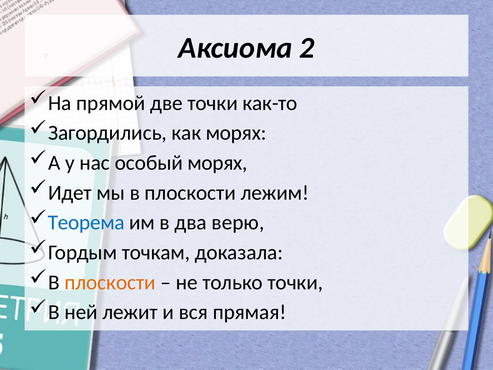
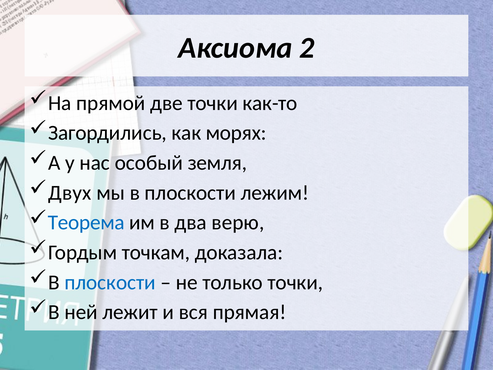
особый морях: морях -> земля (217, 163)
Идет: Идет -> Двух (70, 193)
плоскости colour: orange -> blue (110, 282)
